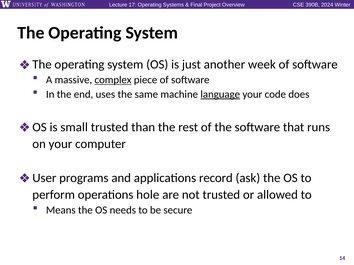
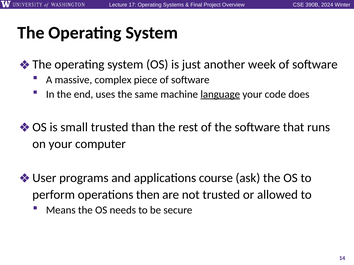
complex underline: present -> none (113, 80)
record: record -> course (216, 178)
hole: hole -> then (148, 195)
